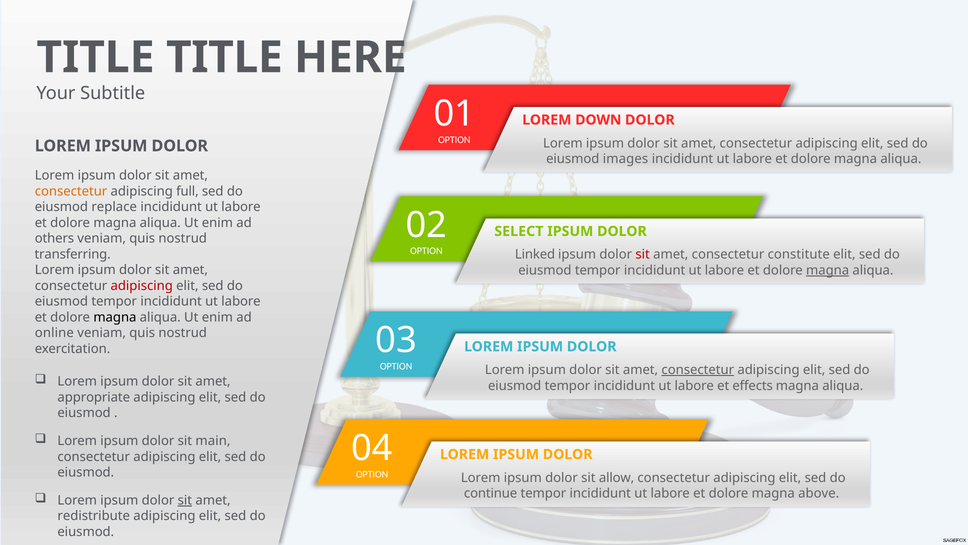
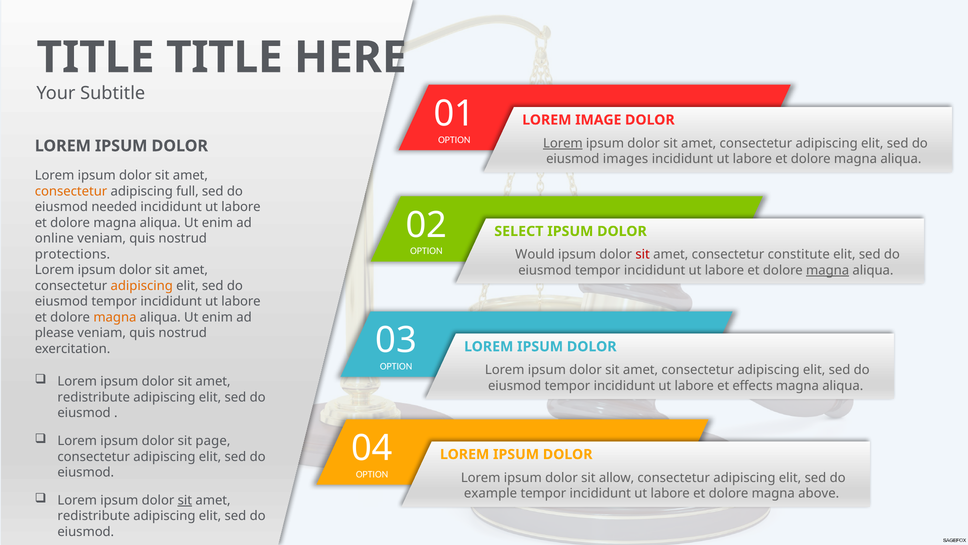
DOWN: DOWN -> IMAGE (598, 120)
Lorem underline: none -> present (563, 143)
replace: replace -> needed (114, 207)
others: others -> online (54, 238)
transferring: transferring -> protections (72, 254)
Linked: Linked -> Would (535, 254)
adipiscing colour: red -> orange (142, 285)
magna colour: black -> orange (115, 317)
online: online -> please (54, 333)
consectetur underline: present -> none (698, 370)
appropriate: appropriate -> redistribute (94, 397)
main: main -> page (213, 441)
continue: continue -> example (491, 493)
